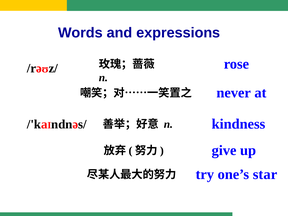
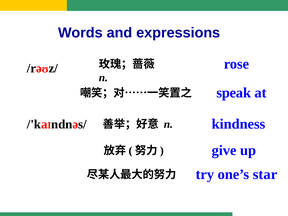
never: never -> speak (234, 93)
